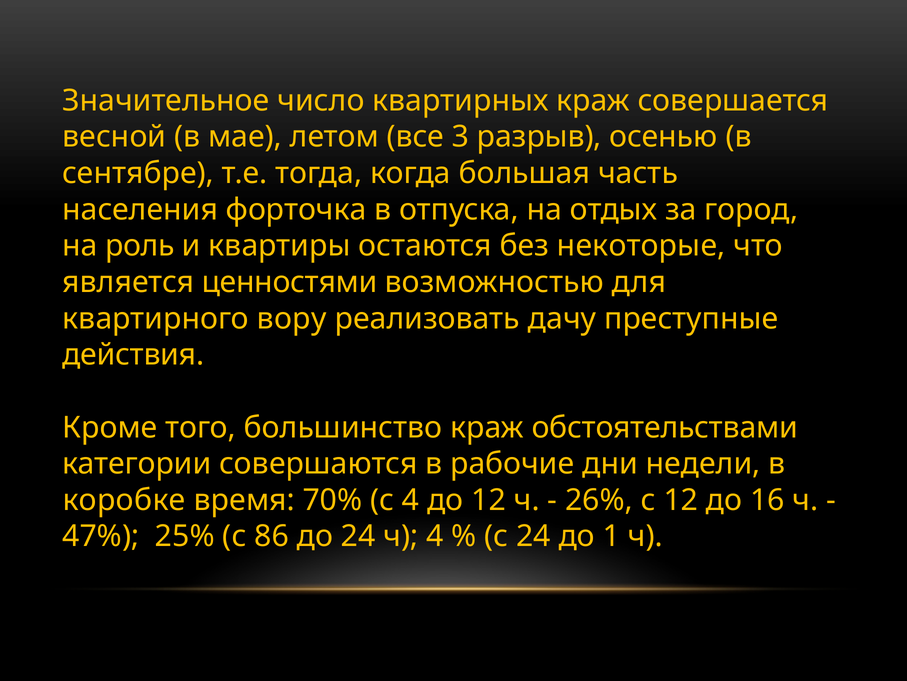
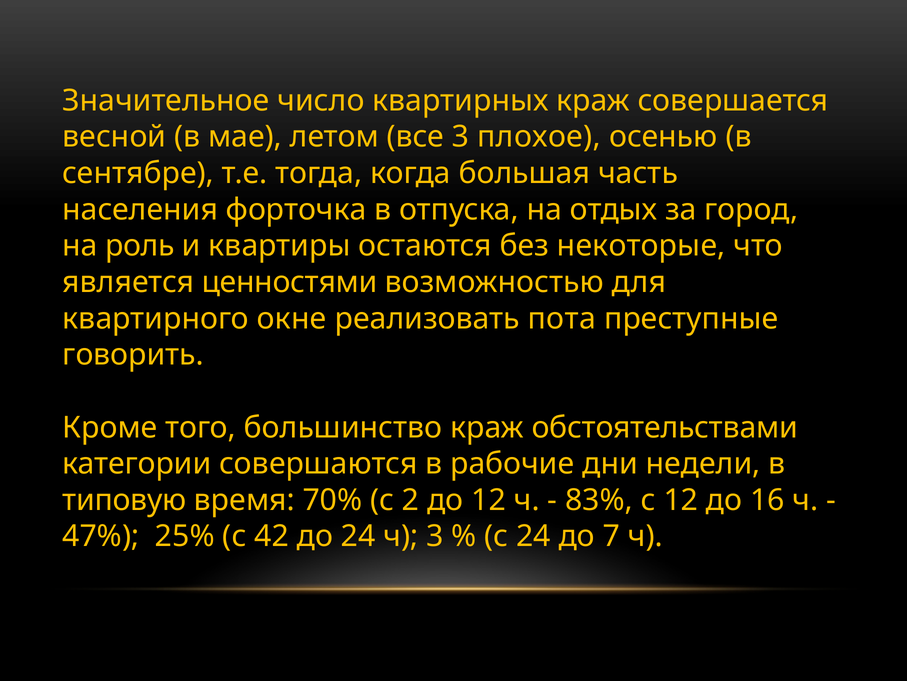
разрыв: разрыв -> плохое (539, 137)
вору: вору -> окне (292, 318)
дачу: дачу -> пота (562, 318)
действия: действия -> говорить (133, 354)
коробке: коробке -> типовую (124, 500)
с 4: 4 -> 2 (411, 500)
26%: 26% -> 83% (599, 500)
86: 86 -> 42 (272, 536)
ч 4: 4 -> 3 (435, 536)
1: 1 -> 7 (611, 536)
